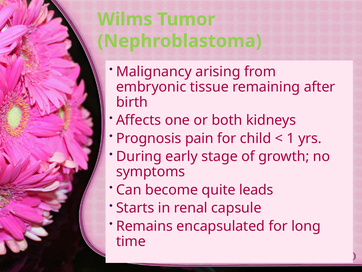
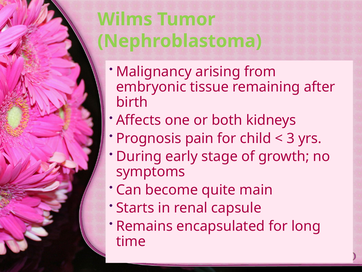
1: 1 -> 3 (291, 138)
leads: leads -> main (256, 190)
